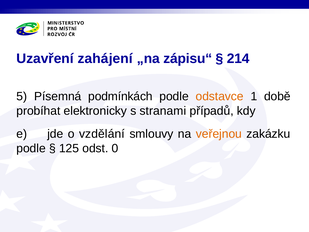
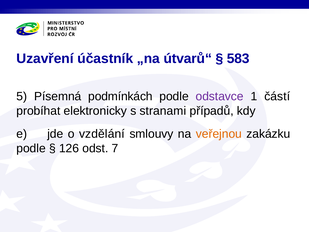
zahájení: zahájení -> účastník (105, 58)
zápisu“: zápisu“ -> útvarů“ (188, 58)
214: 214 -> 583 (238, 58)
odstavce colour: orange -> purple (220, 96)
době: době -> částí (277, 96)
125: 125 -> 126 (69, 148)
0: 0 -> 7 (115, 148)
